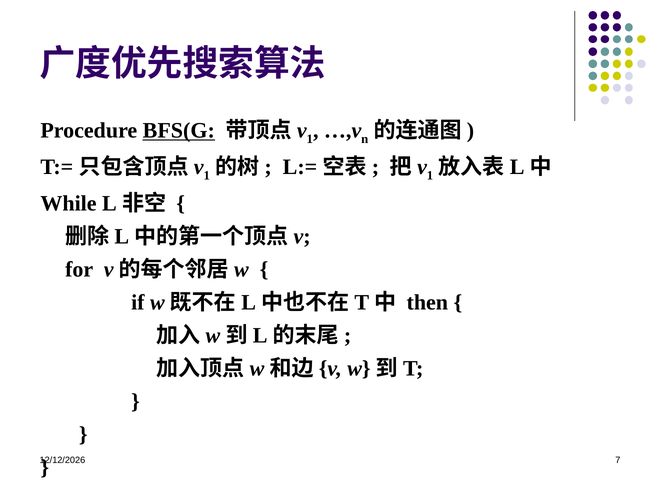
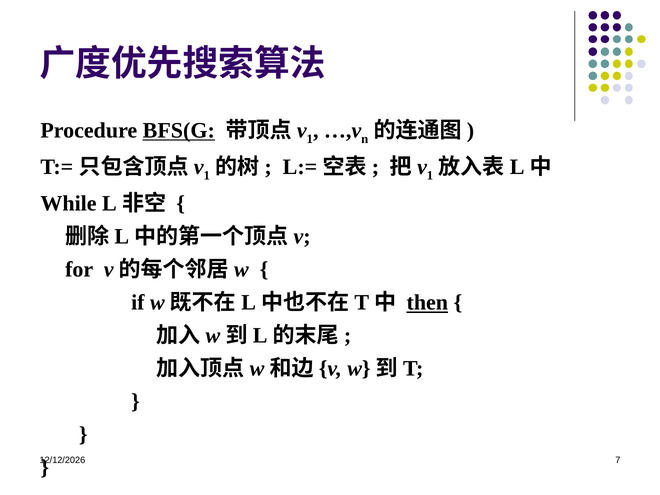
then underline: none -> present (427, 303)
